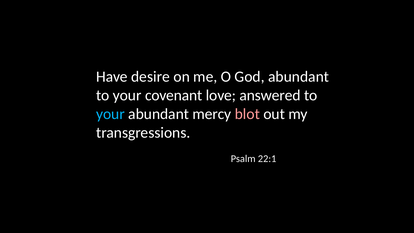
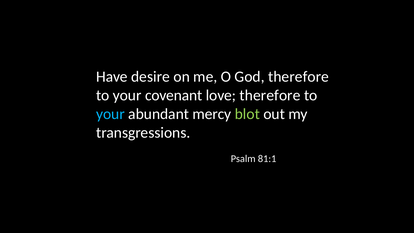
God abundant: abundant -> therefore (299, 77)
love answered: answered -> therefore (270, 95)
blot colour: pink -> light green (247, 114)
22:1: 22:1 -> 81:1 (267, 159)
